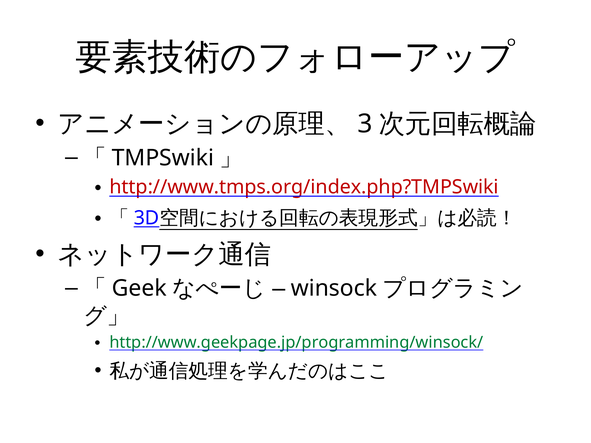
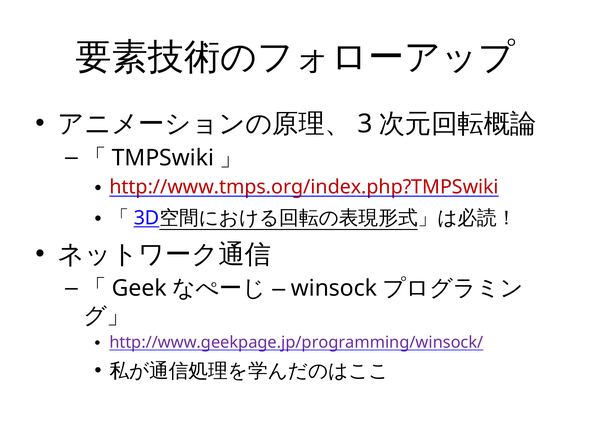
http://www.geekpage.jp/programming/winsock/ colour: green -> purple (296, 343)
